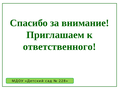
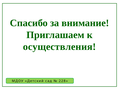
ответственного: ответственного -> осуществления (59, 47)
